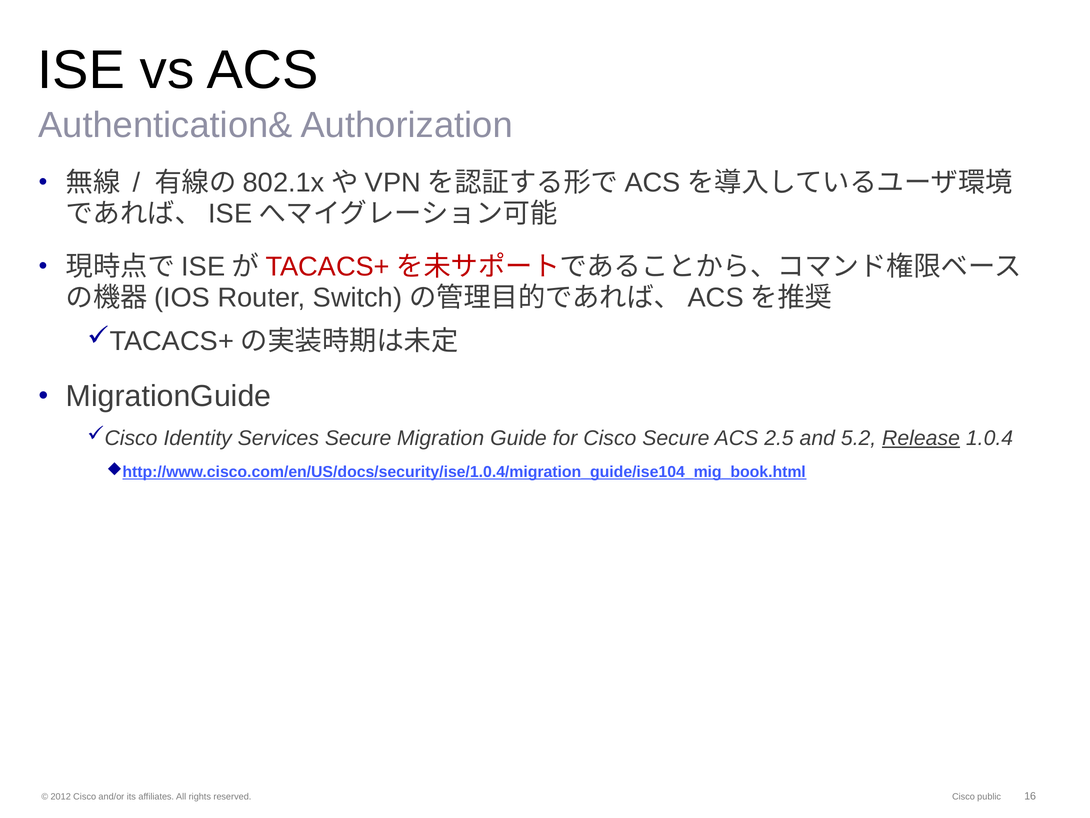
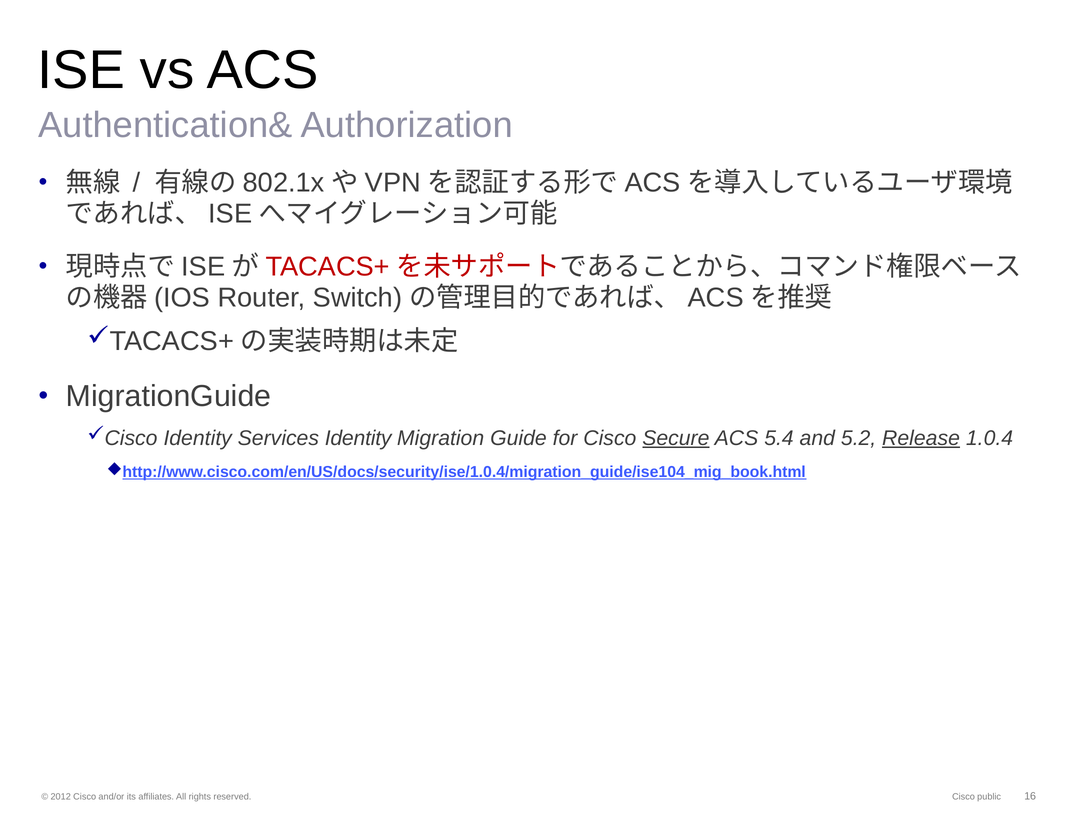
Services Secure: Secure -> Identity (358, 438)
Secure underline: none -> present (676, 438)
2.5: 2.5 -> 5.4 (779, 438)
